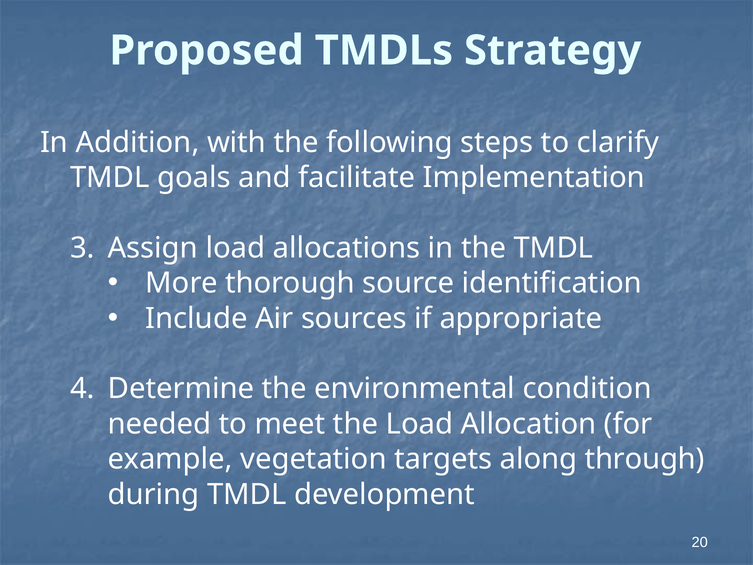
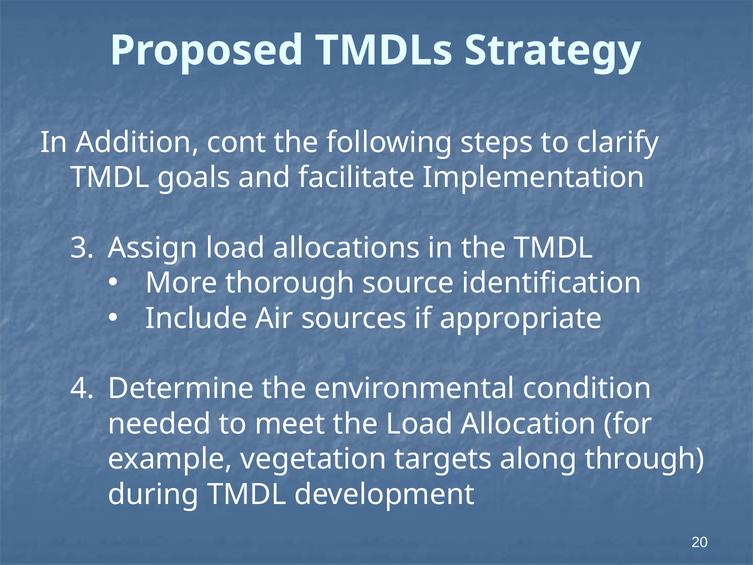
with: with -> cont (237, 143)
